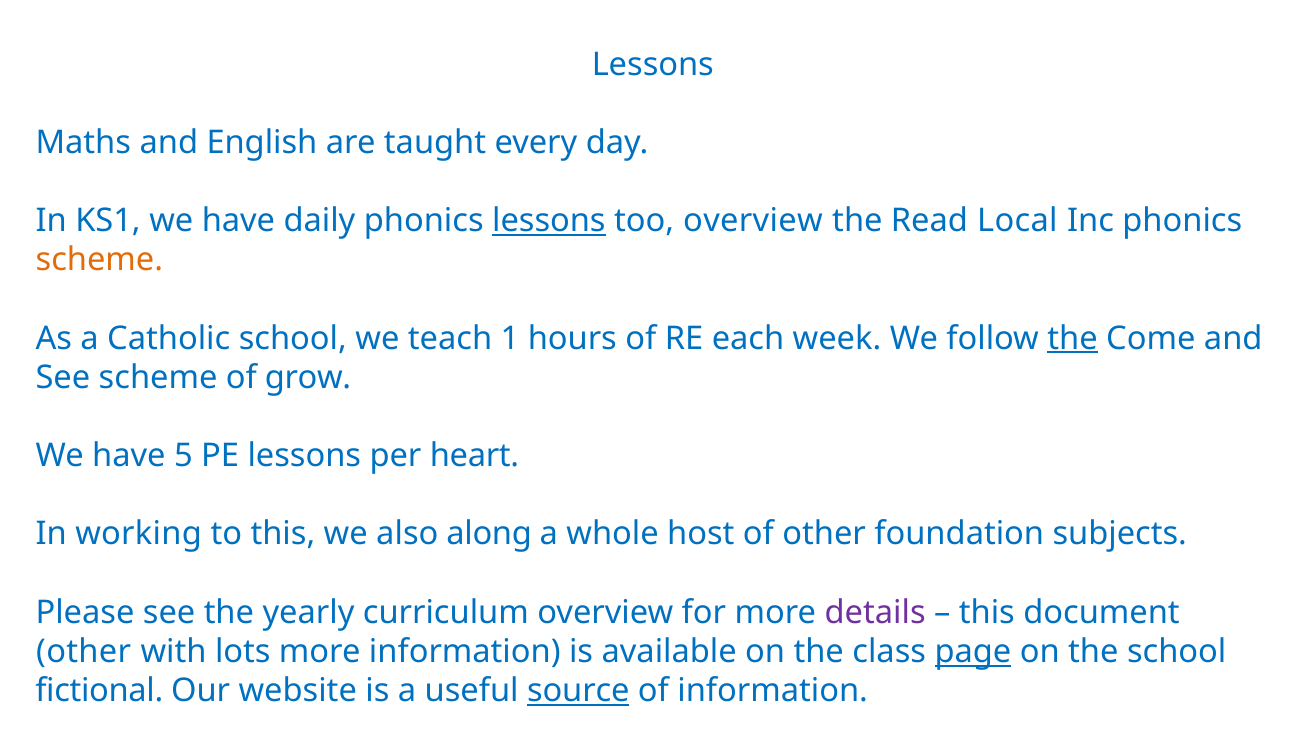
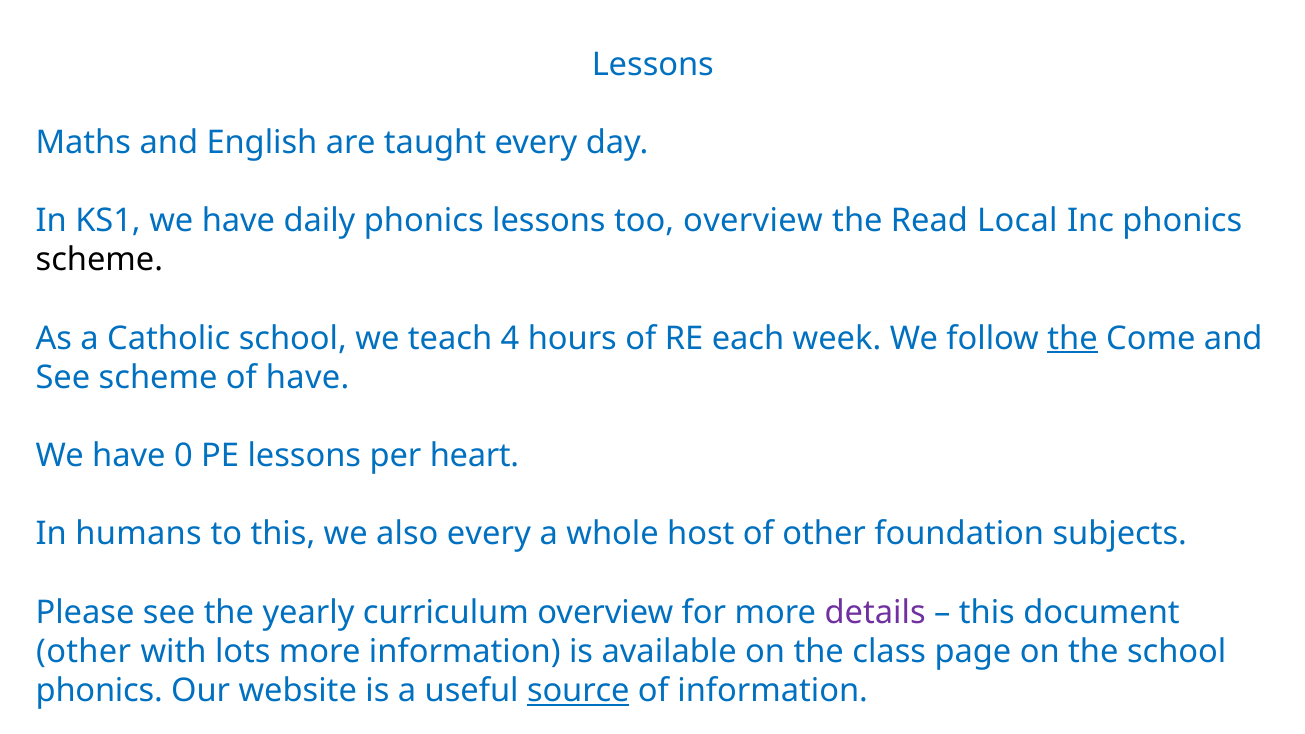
lessons underline: present -> none (549, 221)
scheme colour: orange -> black (99, 260)
1: 1 -> 4 (510, 338)
of grow: grow -> have (308, 378)
5: 5 -> 0 (183, 456)
working: working -> humans (139, 534)
also along: along -> every (489, 534)
page underline: present -> none (973, 652)
fictional: fictional -> phonics (99, 691)
